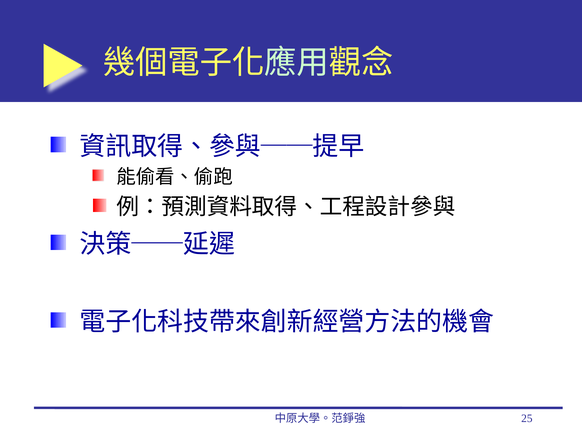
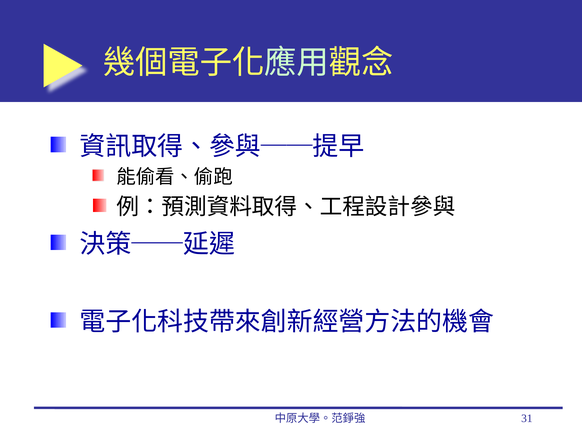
25: 25 -> 31 (527, 418)
